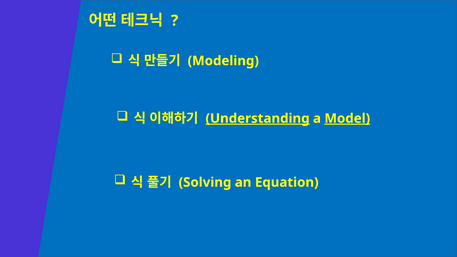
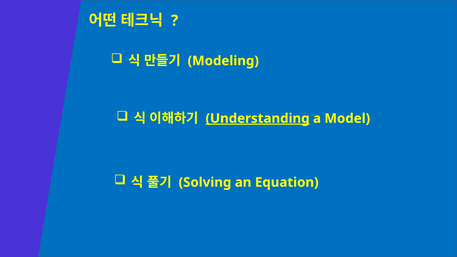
Model underline: present -> none (347, 118)
